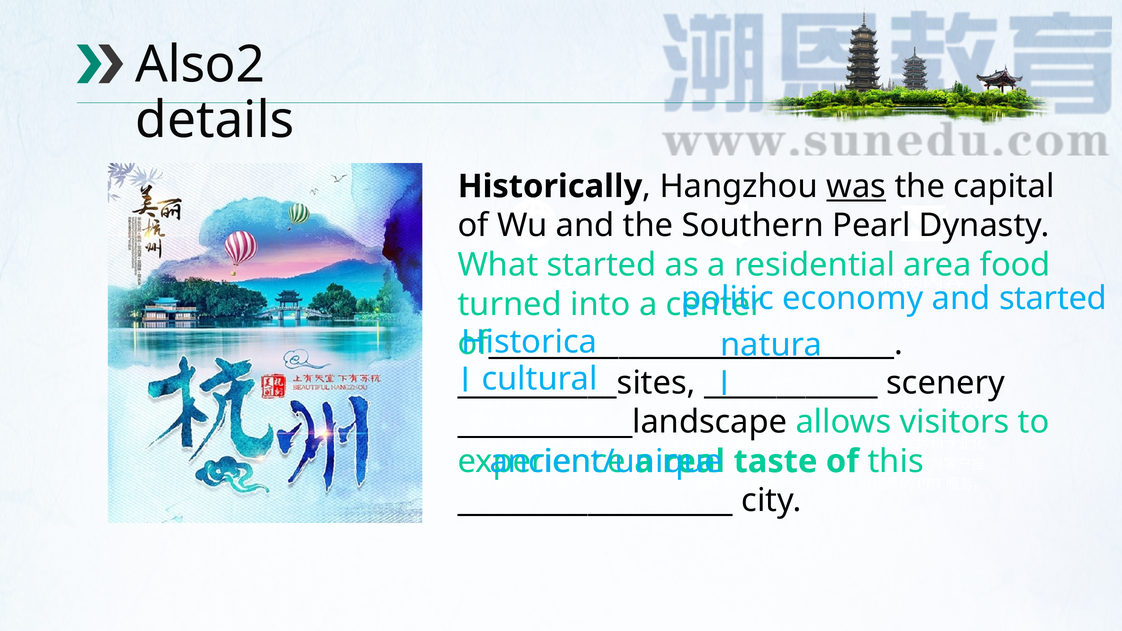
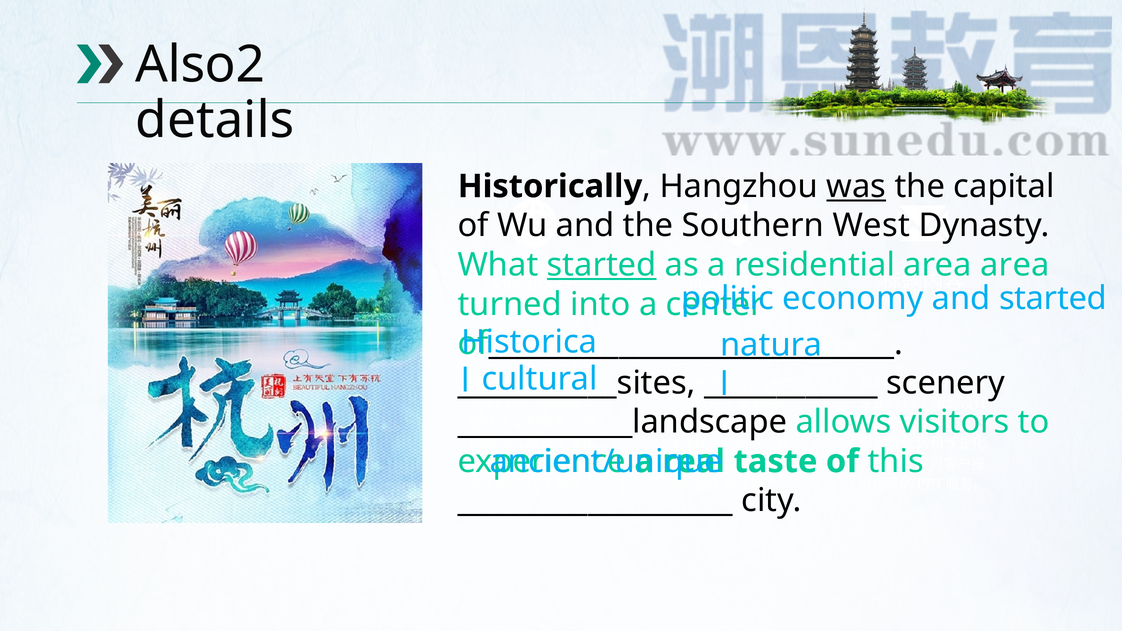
Pearl: Pearl -> West (871, 226)
started underline: none -> present (602, 265)
food: food -> area (1015, 265)
